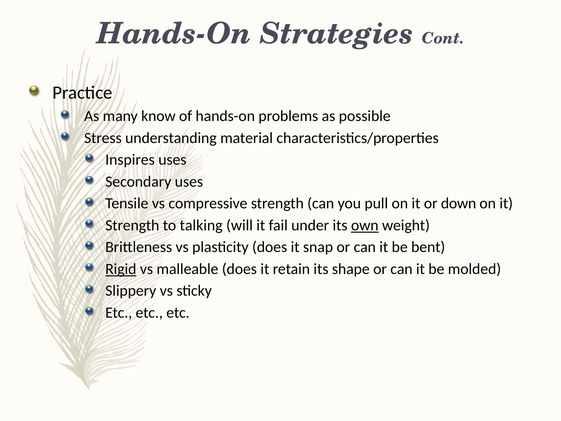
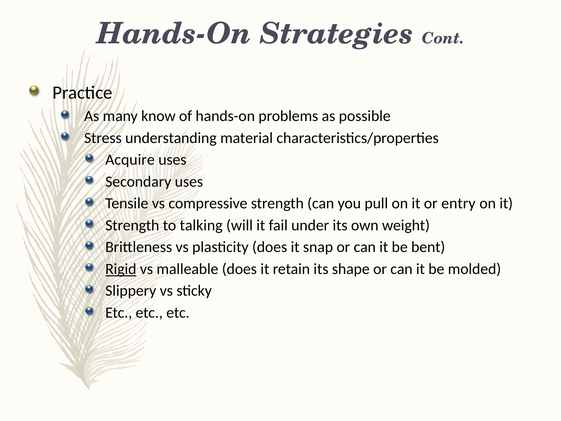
Inspires: Inspires -> Acquire (130, 160)
down: down -> entry (458, 203)
own underline: present -> none (365, 225)
